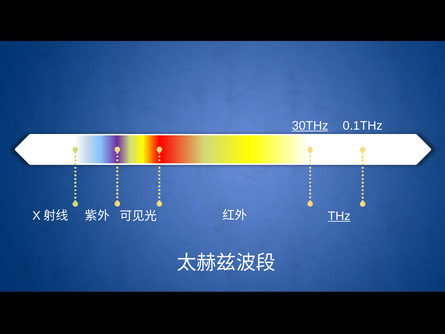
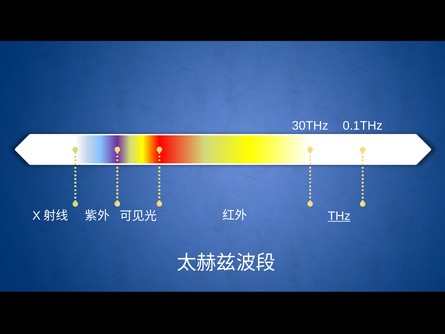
30THz underline: present -> none (310, 126)
